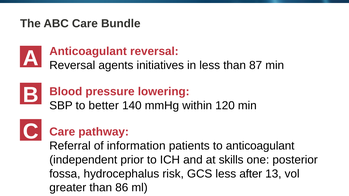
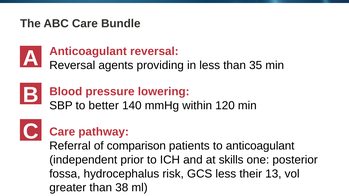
initiatives: initiatives -> providing (160, 65)
87: 87 -> 35 (256, 65)
information: information -> comparison (136, 146)
after: after -> their (251, 174)
86: 86 -> 38 (122, 188)
